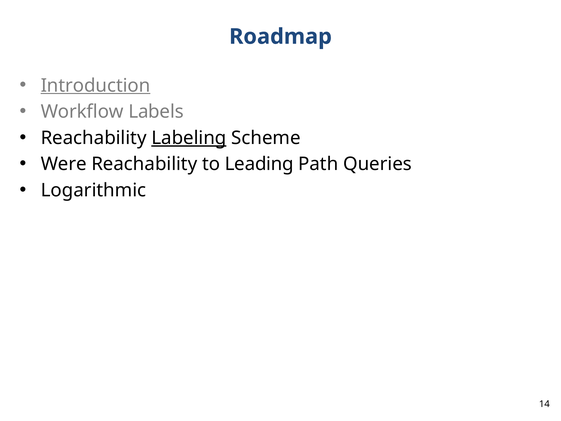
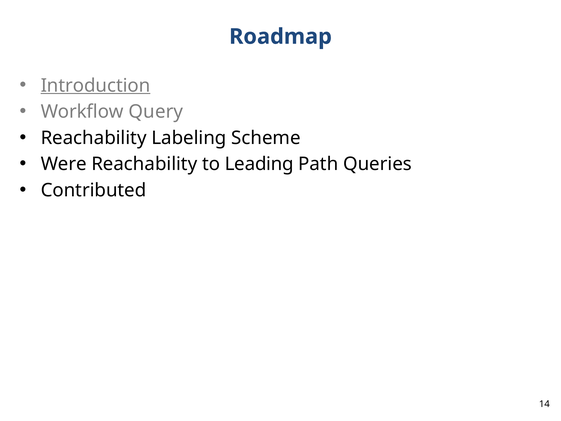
Labels: Labels -> Query (156, 112)
Labeling underline: present -> none (189, 138)
Logarithmic: Logarithmic -> Contributed (93, 190)
